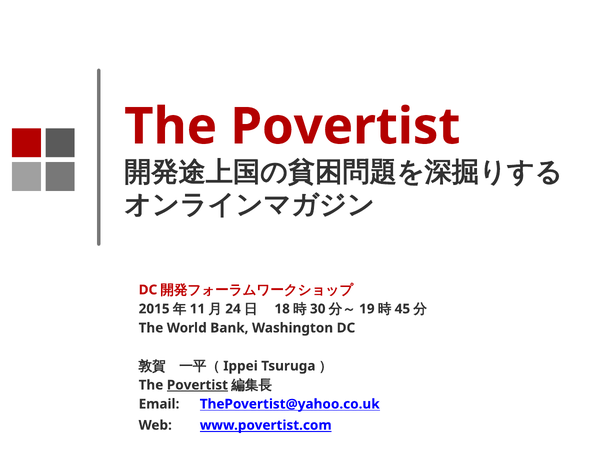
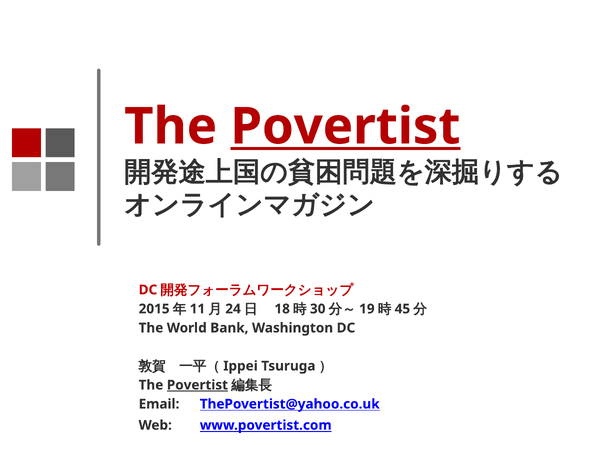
Povertist underline: none -> present (345, 127)
